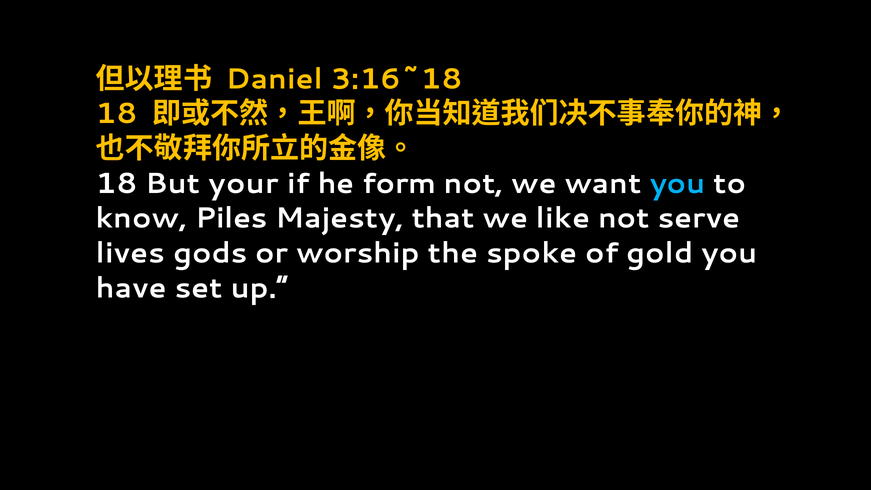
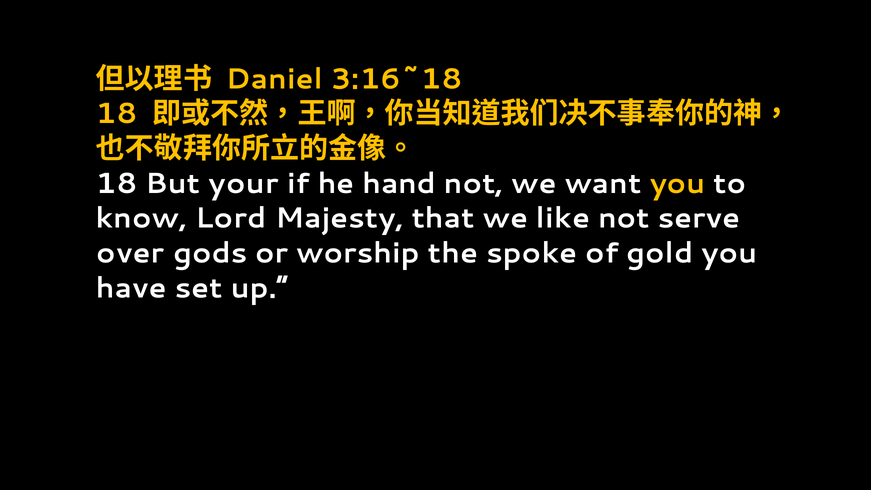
form: form -> hand (399, 184)
you colour: light blue -> yellow (677, 184)
Piles: Piles -> Lord (231, 218)
lives: lives -> over (130, 253)
